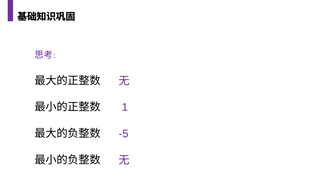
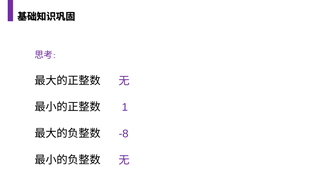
-5: -5 -> -8 (124, 134)
